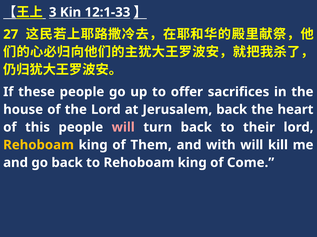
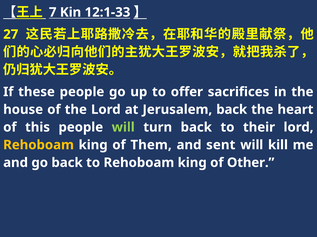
3: 3 -> 7 (53, 12)
will colour: pink -> light green (123, 128)
with: with -> sent (221, 145)
Come: Come -> Other (251, 163)
